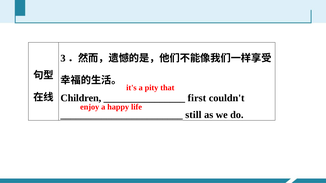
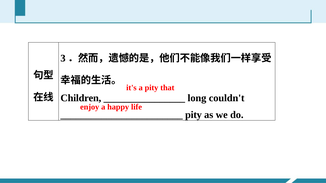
first: first -> long (197, 98)
still: still -> pity (193, 115)
